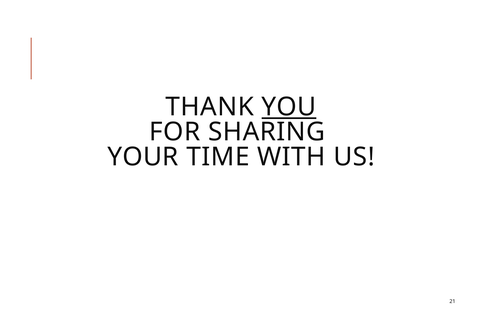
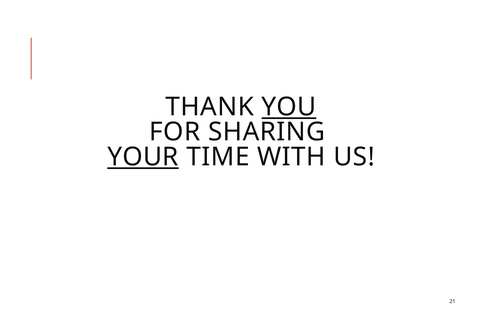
YOUR underline: none -> present (143, 157)
